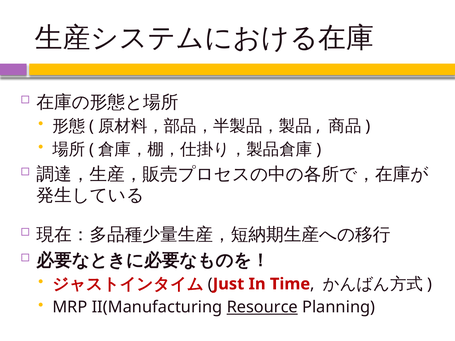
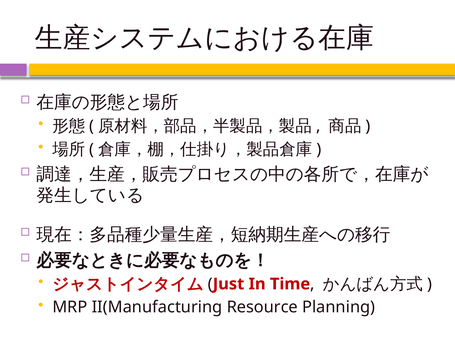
Resource underline: present -> none (262, 307)
